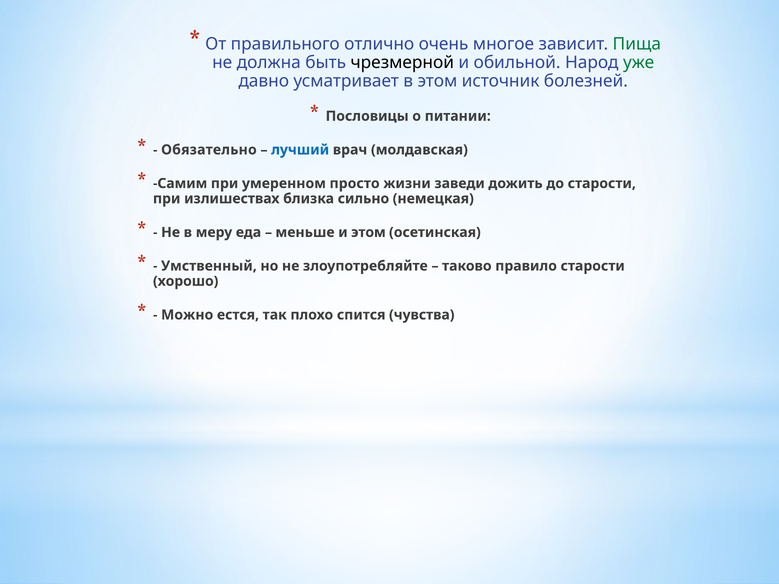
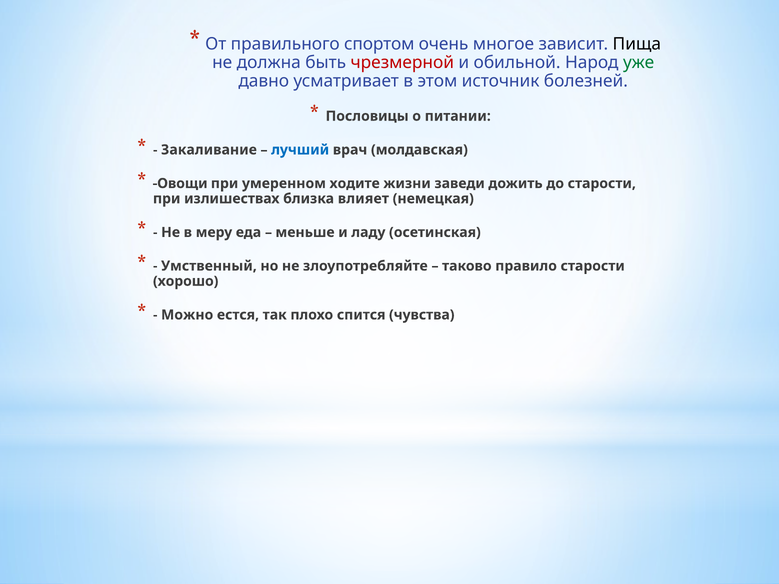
отлично: отлично -> спортом (379, 44)
Пища colour: green -> black (637, 44)
чрезмерной colour: black -> red (402, 63)
Обязательно: Обязательно -> Закаливание (209, 150)
Самим: Самим -> Овощи (180, 184)
просто: просто -> ходите (355, 184)
сильно: сильно -> влияет (363, 199)
и этом: этом -> ладу (368, 232)
